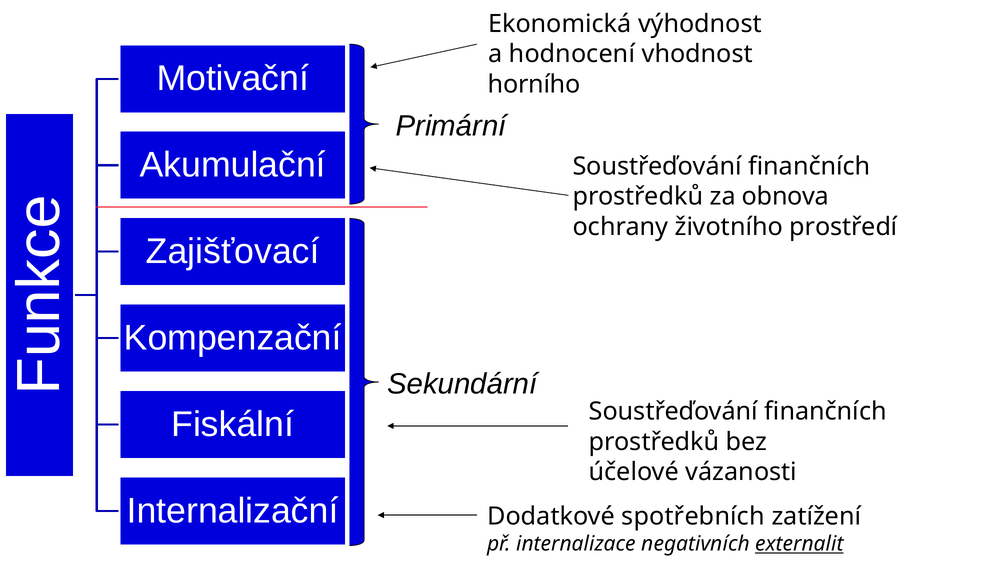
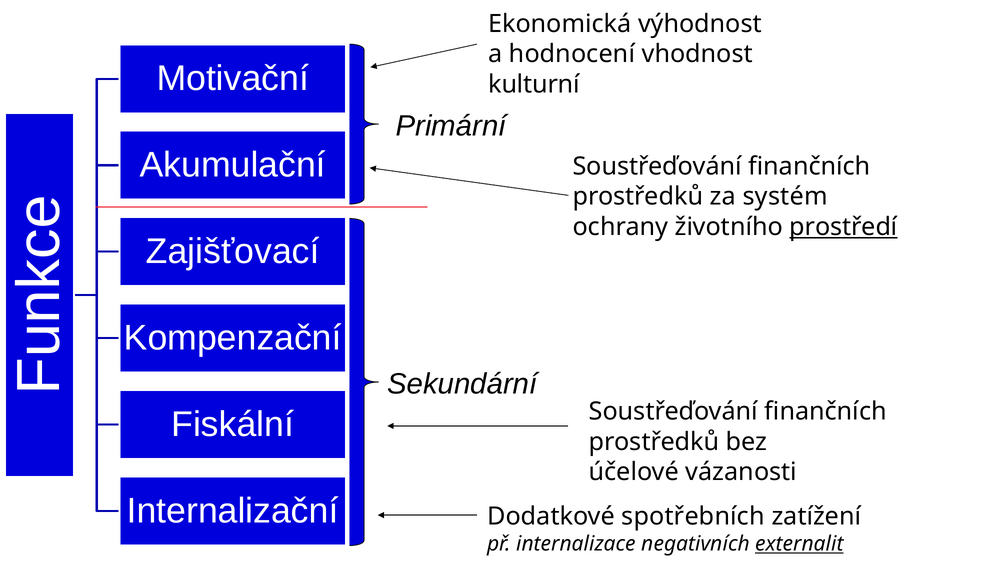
horního: horního -> kulturní (534, 84)
obnova: obnova -> systém (785, 197)
prostředí underline: none -> present (843, 227)
